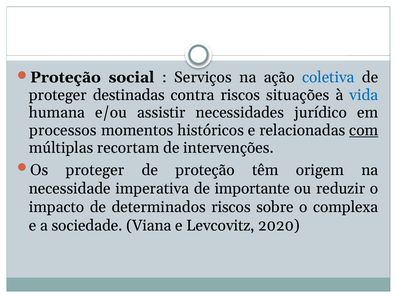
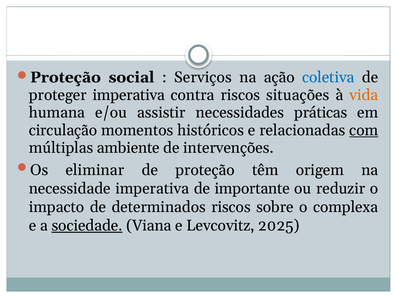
proteger destinadas: destinadas -> imperativa (129, 95)
vida colour: blue -> orange (364, 95)
jurídico: jurídico -> práticas (321, 112)
processos: processos -> circulação (63, 130)
recortam: recortam -> ambiente (128, 148)
Os proteger: proteger -> eliminar (95, 170)
sociedade underline: none -> present (87, 225)
2020: 2020 -> 2025 (279, 225)
